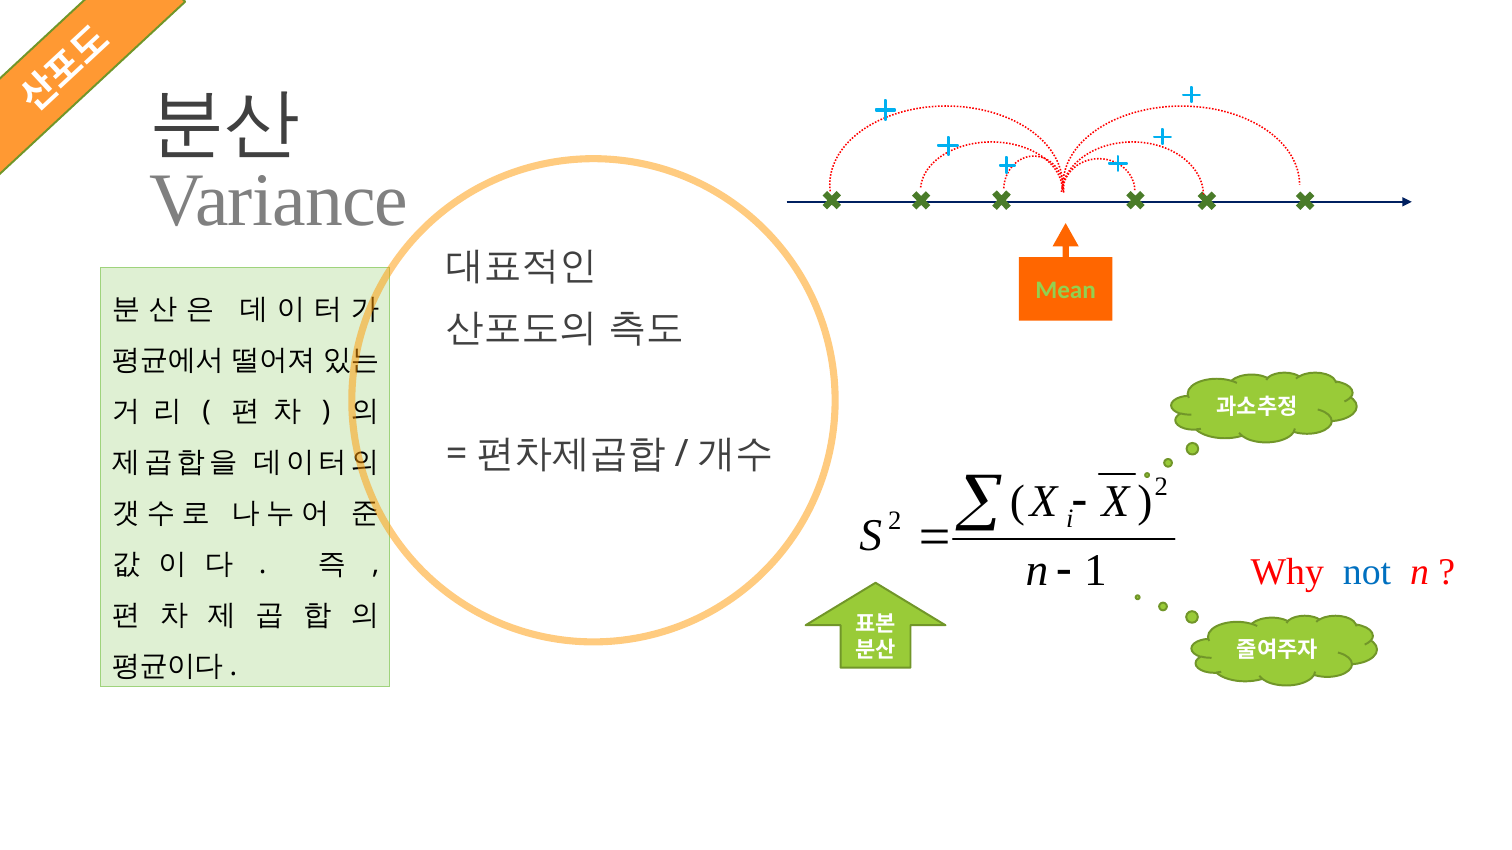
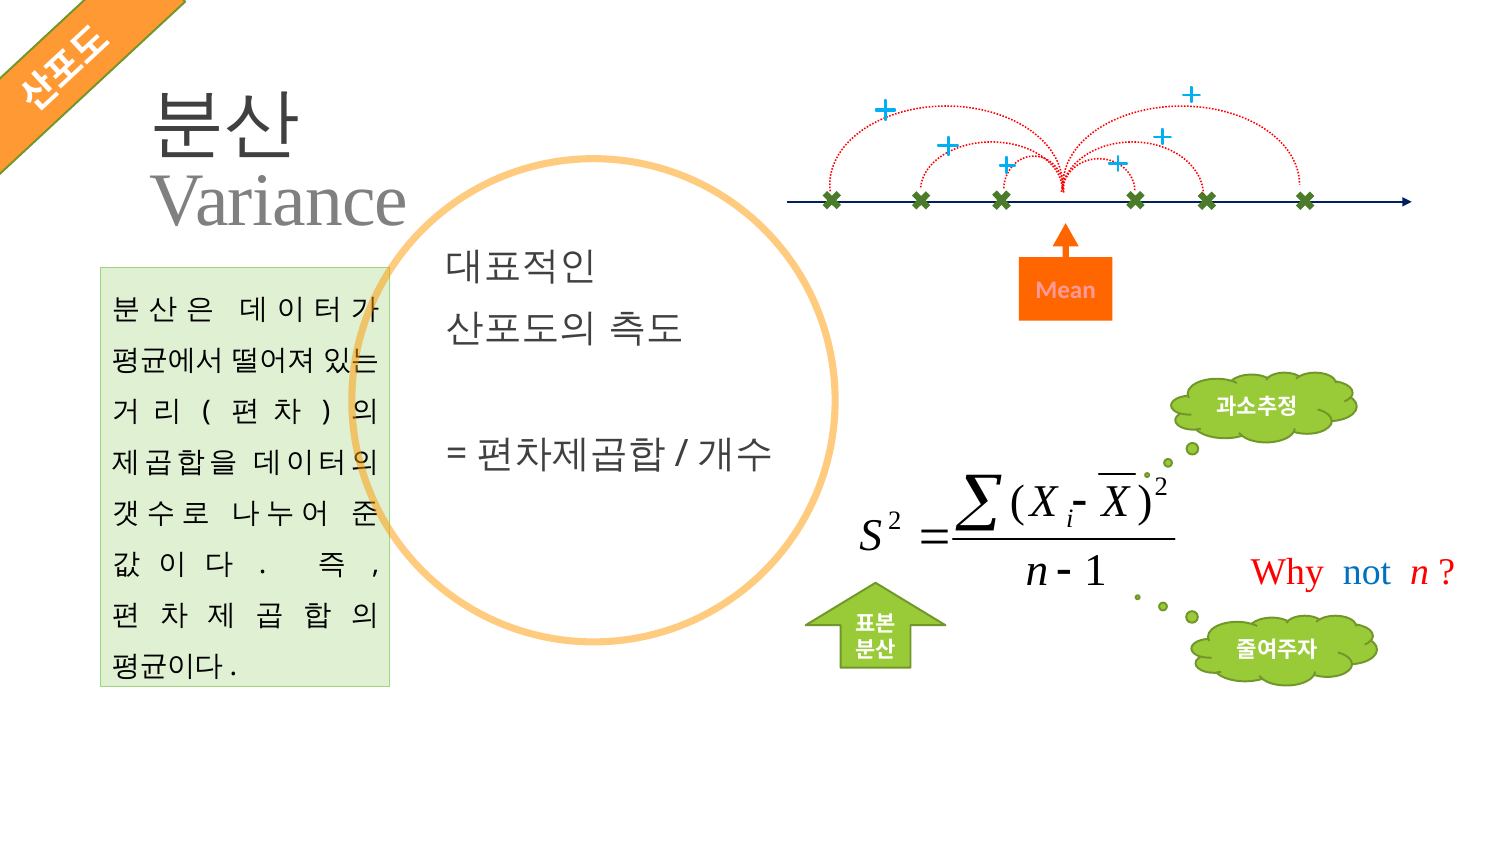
Mean colour: light green -> pink (1066, 291)
